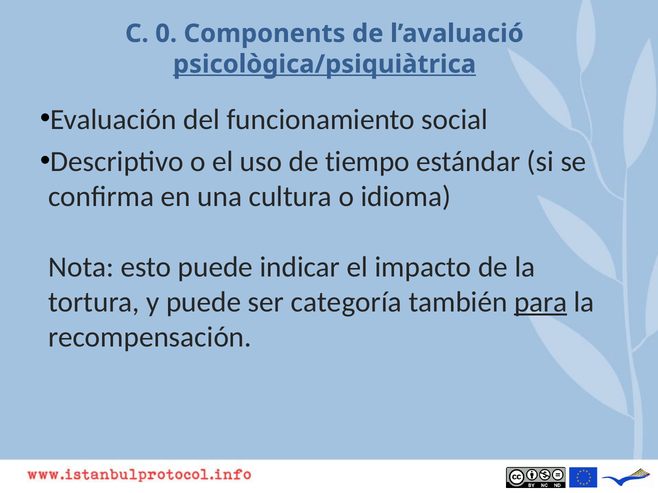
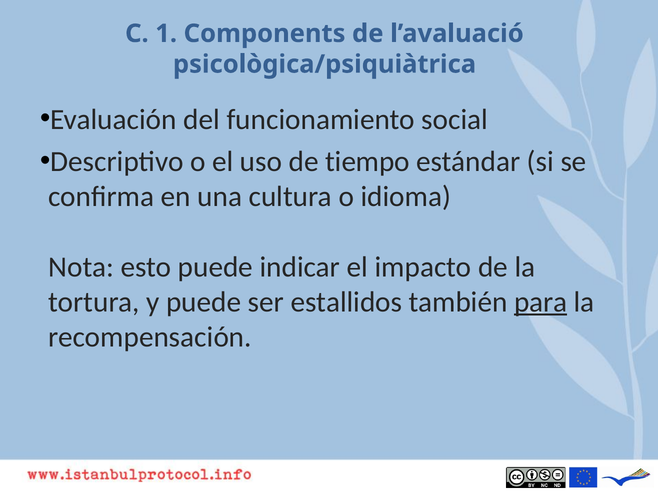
0: 0 -> 1 (166, 34)
psicològica/psiquiàtrica underline: present -> none (325, 64)
categoría: categoría -> estallidos (346, 302)
